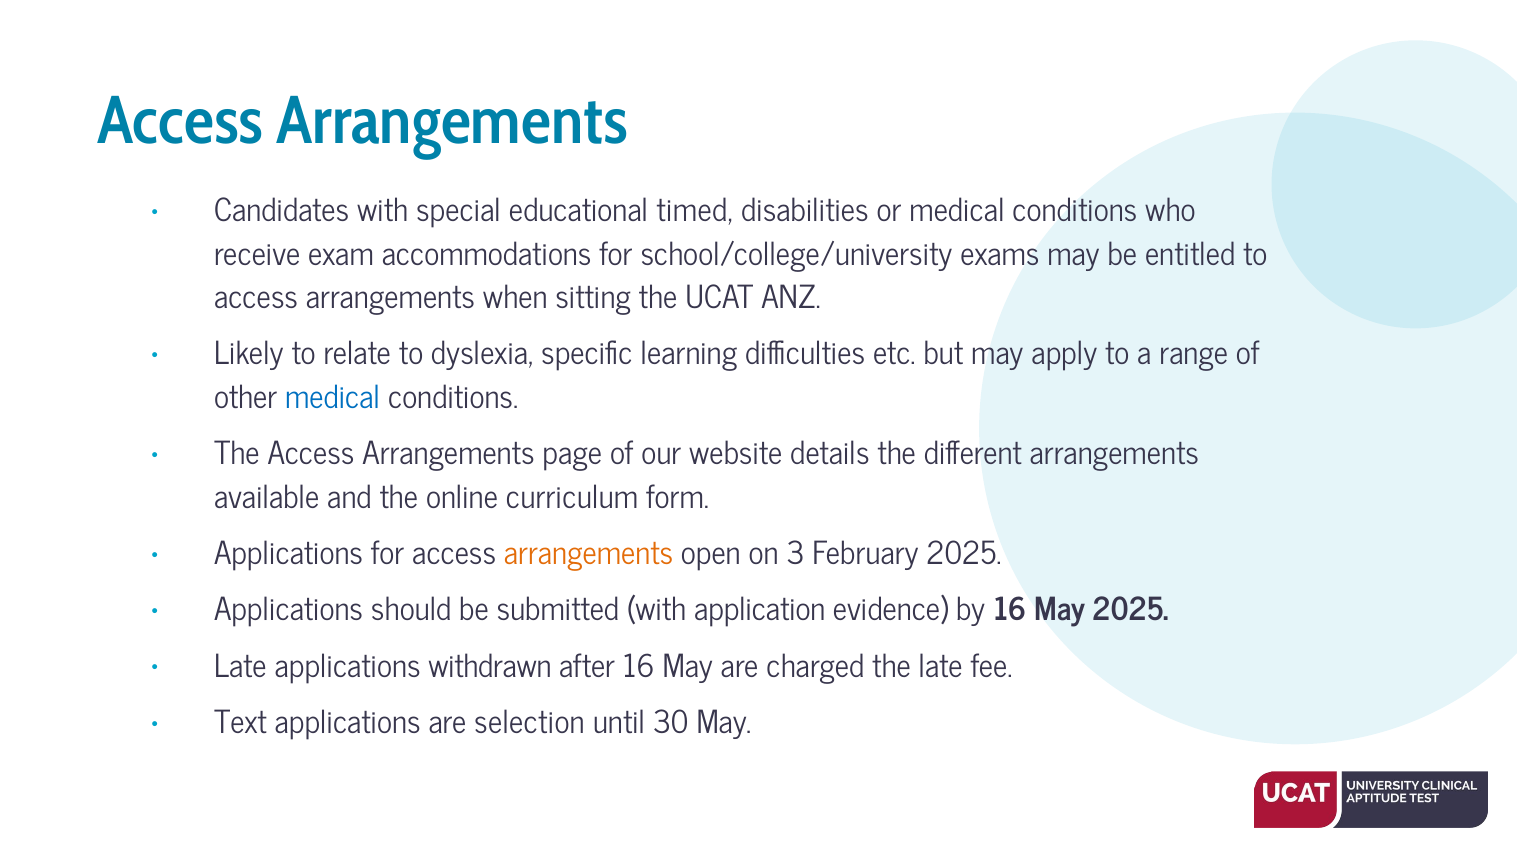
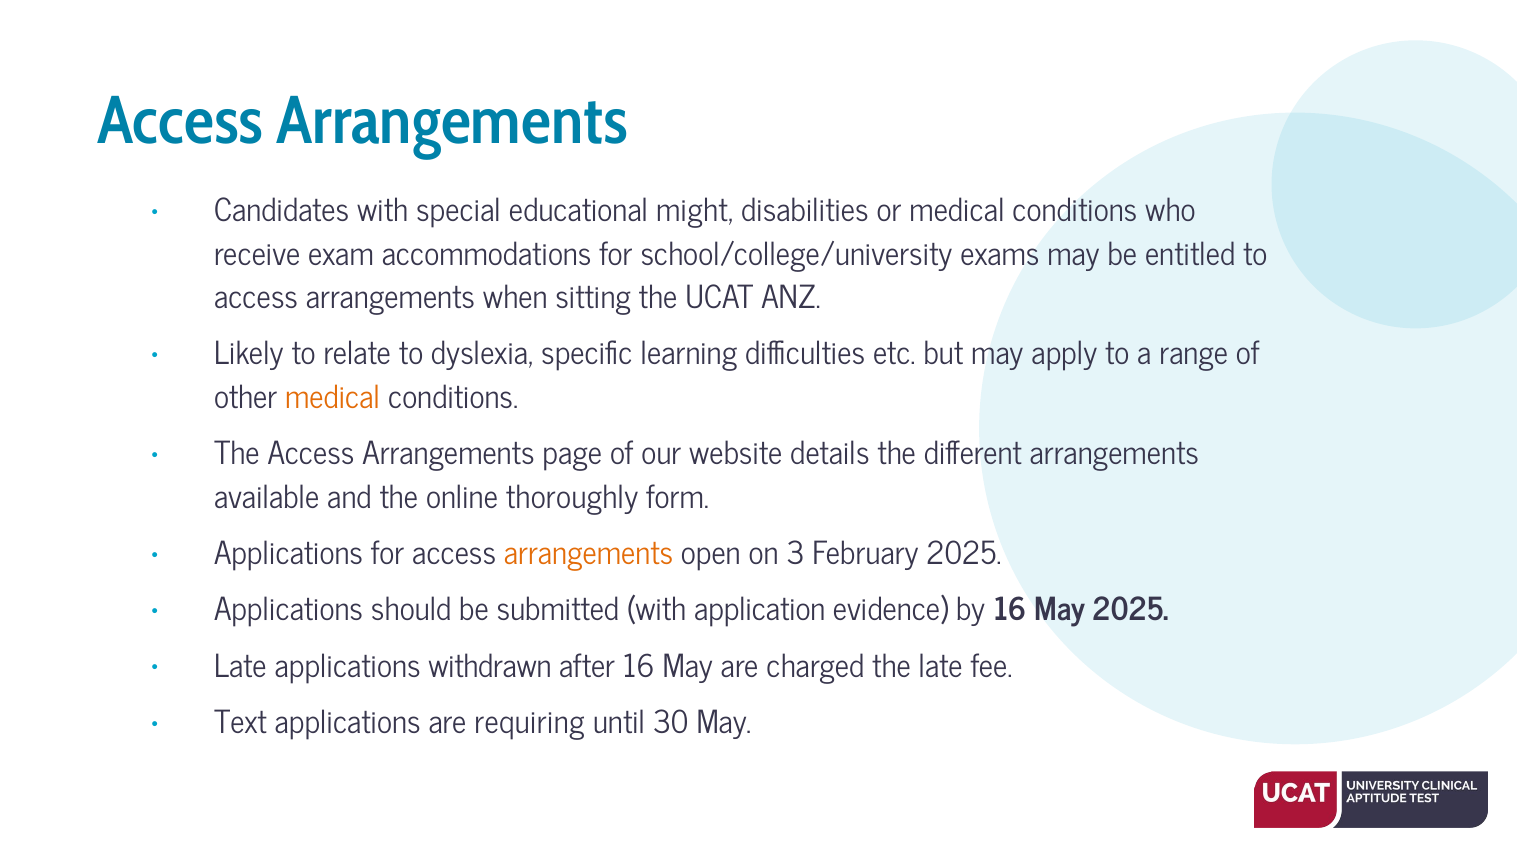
timed: timed -> might (695, 211)
medical colour: blue -> orange (333, 398)
curriculum: curriculum -> thoroughly (572, 498)
selection: selection -> requiring (529, 723)
